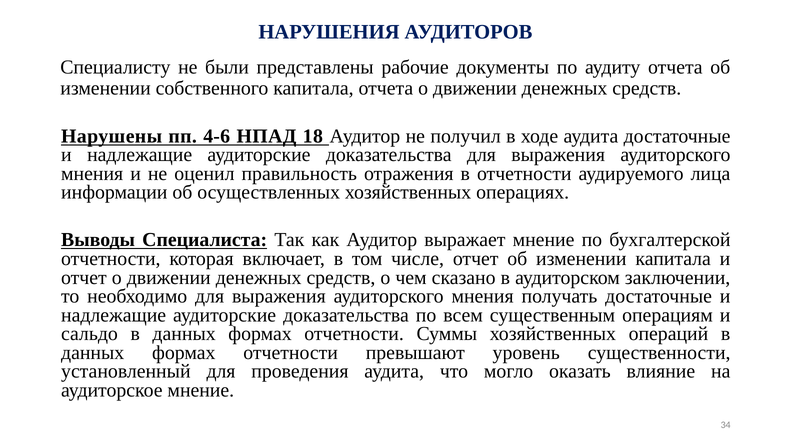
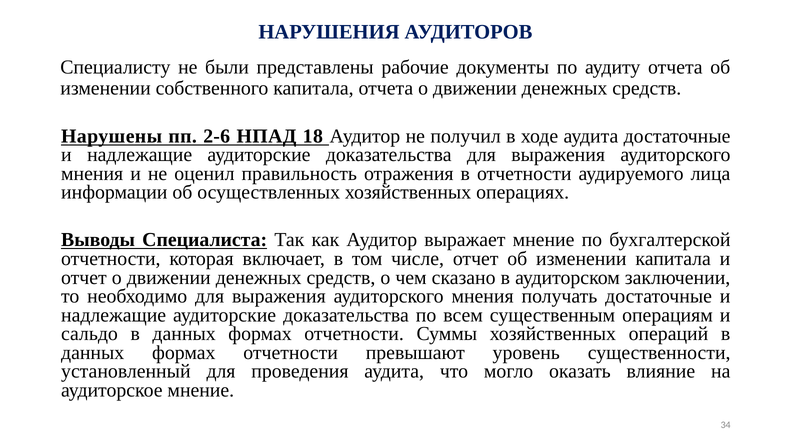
4-6: 4-6 -> 2-6 (217, 136)
